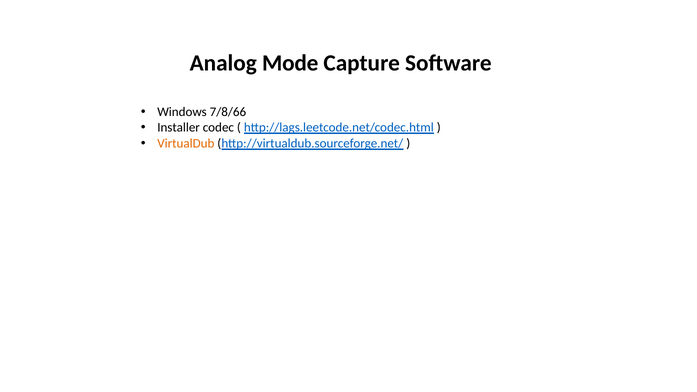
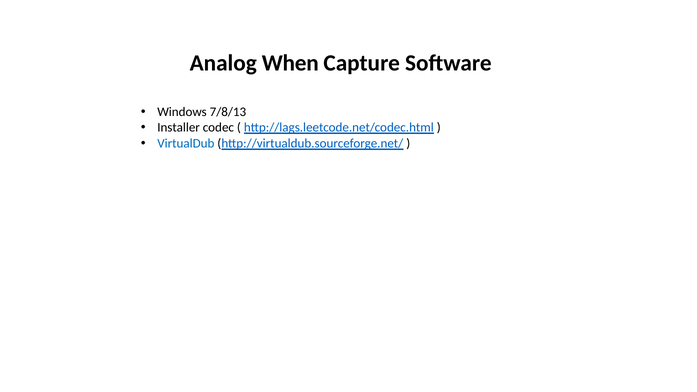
Mode: Mode -> When (290, 63)
7/8/66: 7/8/66 -> 7/8/13 (228, 112)
VirtualDub colour: orange -> blue (186, 144)
